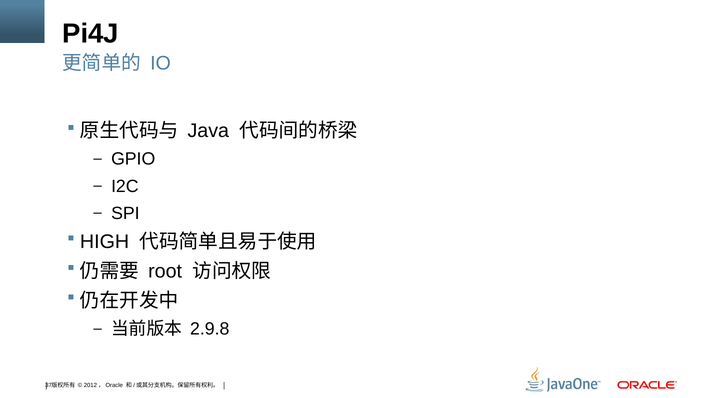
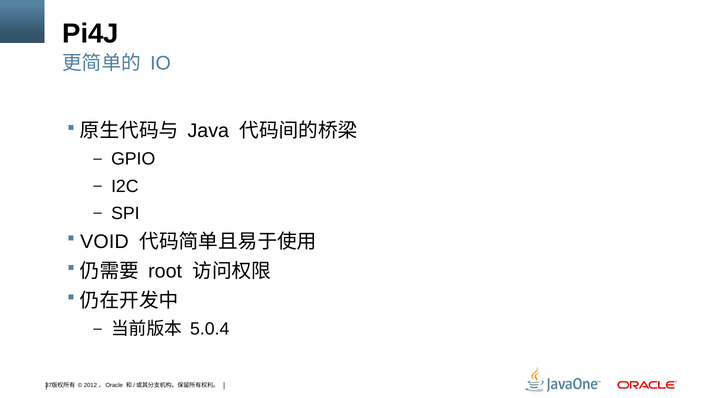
HIGH: HIGH -> VOID (104, 242)
2.9.8: 2.9.8 -> 5.0.4 (210, 329)
